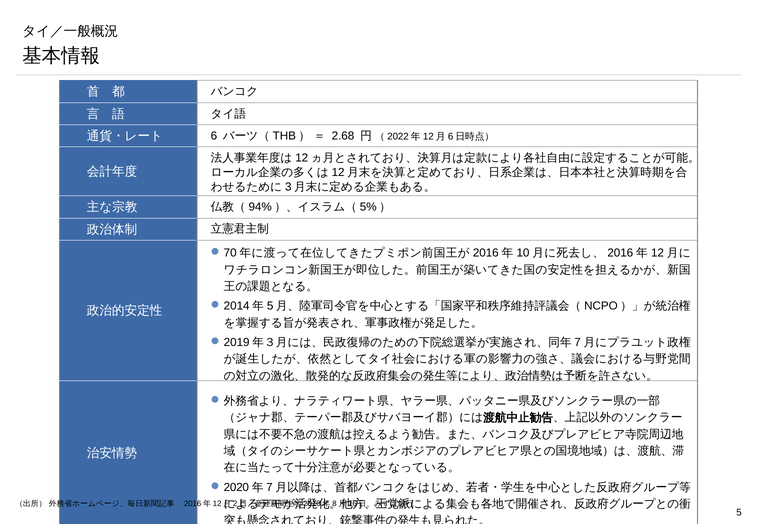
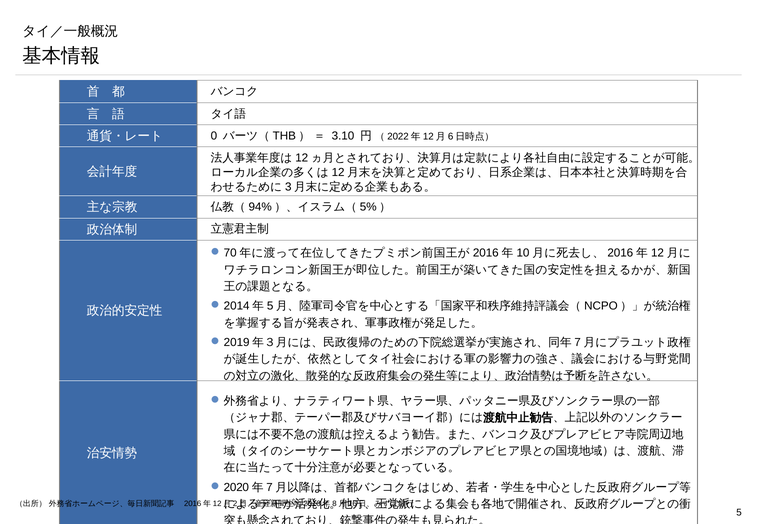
6: 6 -> 0 (214, 136)
2.68: 2.68 -> 3.10 (343, 136)
